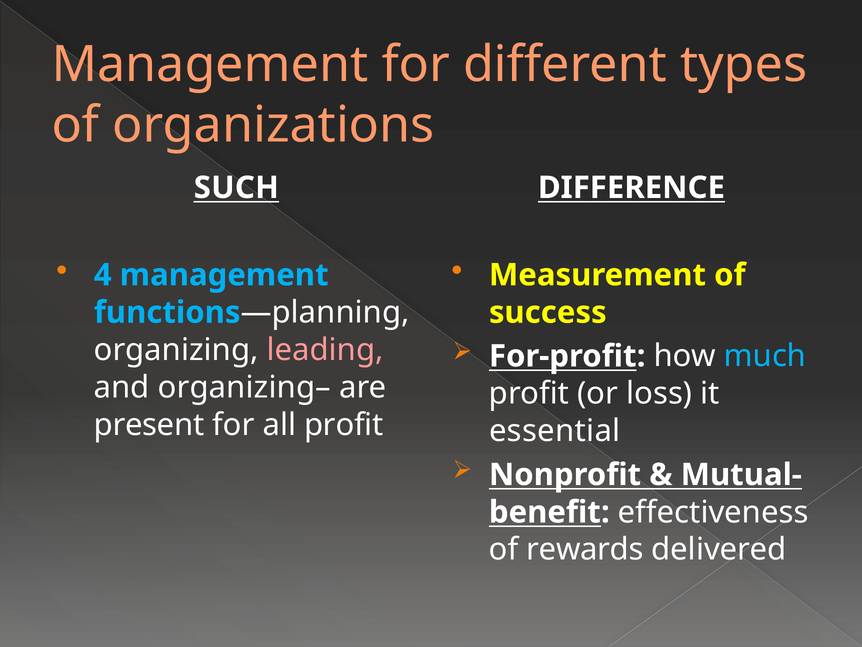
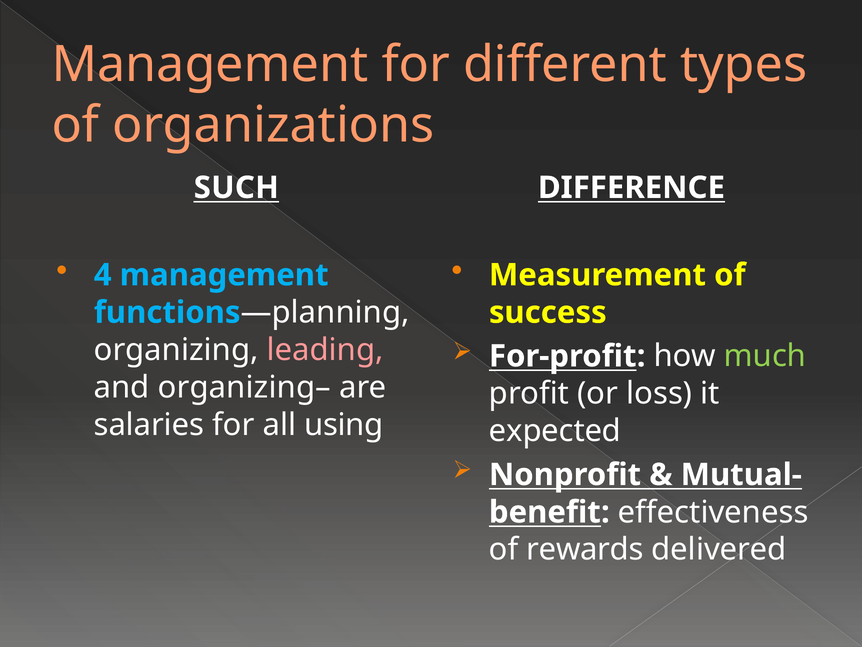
much colour: light blue -> light green (765, 356)
present: present -> salaries (149, 425)
all profit: profit -> using (344, 425)
essential: essential -> expected (555, 431)
